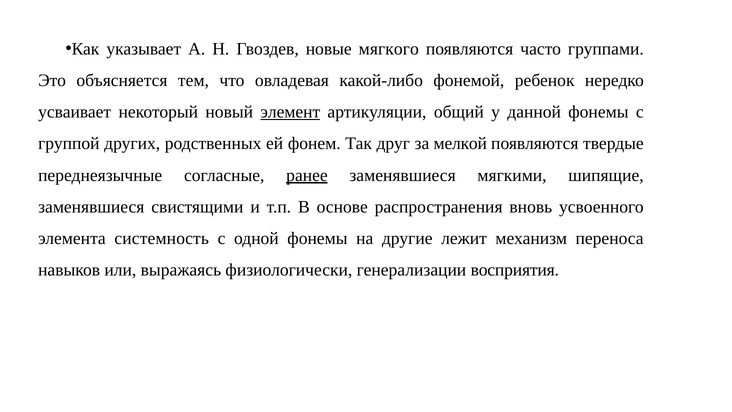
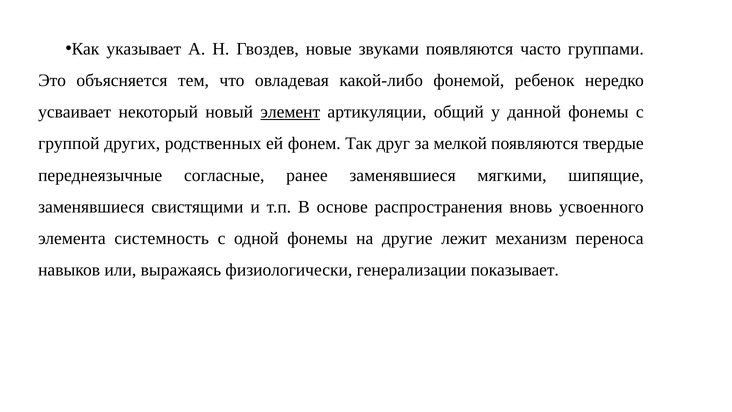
мягкого: мягкого -> звуками (389, 49)
ранее underline: present -> none (307, 175)
восприятия: восприятия -> показывает (515, 270)
